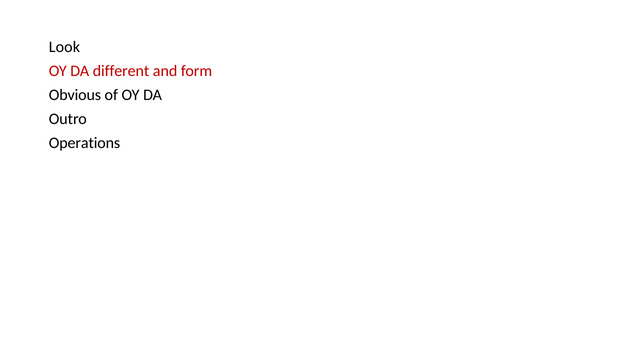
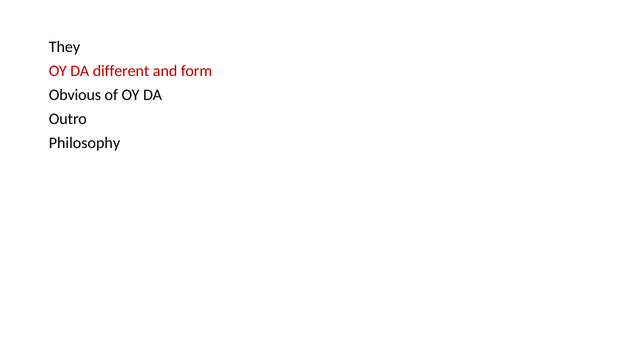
Look: Look -> They (64, 47)
Operations: Operations -> Philosophy (84, 143)
